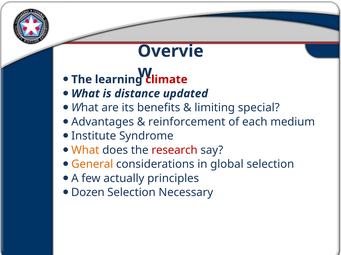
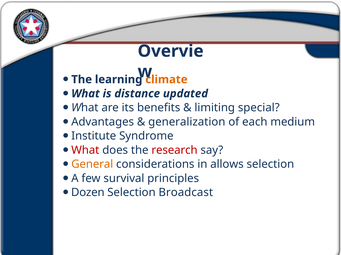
climate colour: red -> orange (166, 80)
reinforcement: reinforcement -> generalization (187, 122)
What colour: orange -> red (85, 151)
global: global -> allows (227, 165)
actually: actually -> survival (124, 179)
Necessary: Necessary -> Broadcast (186, 193)
